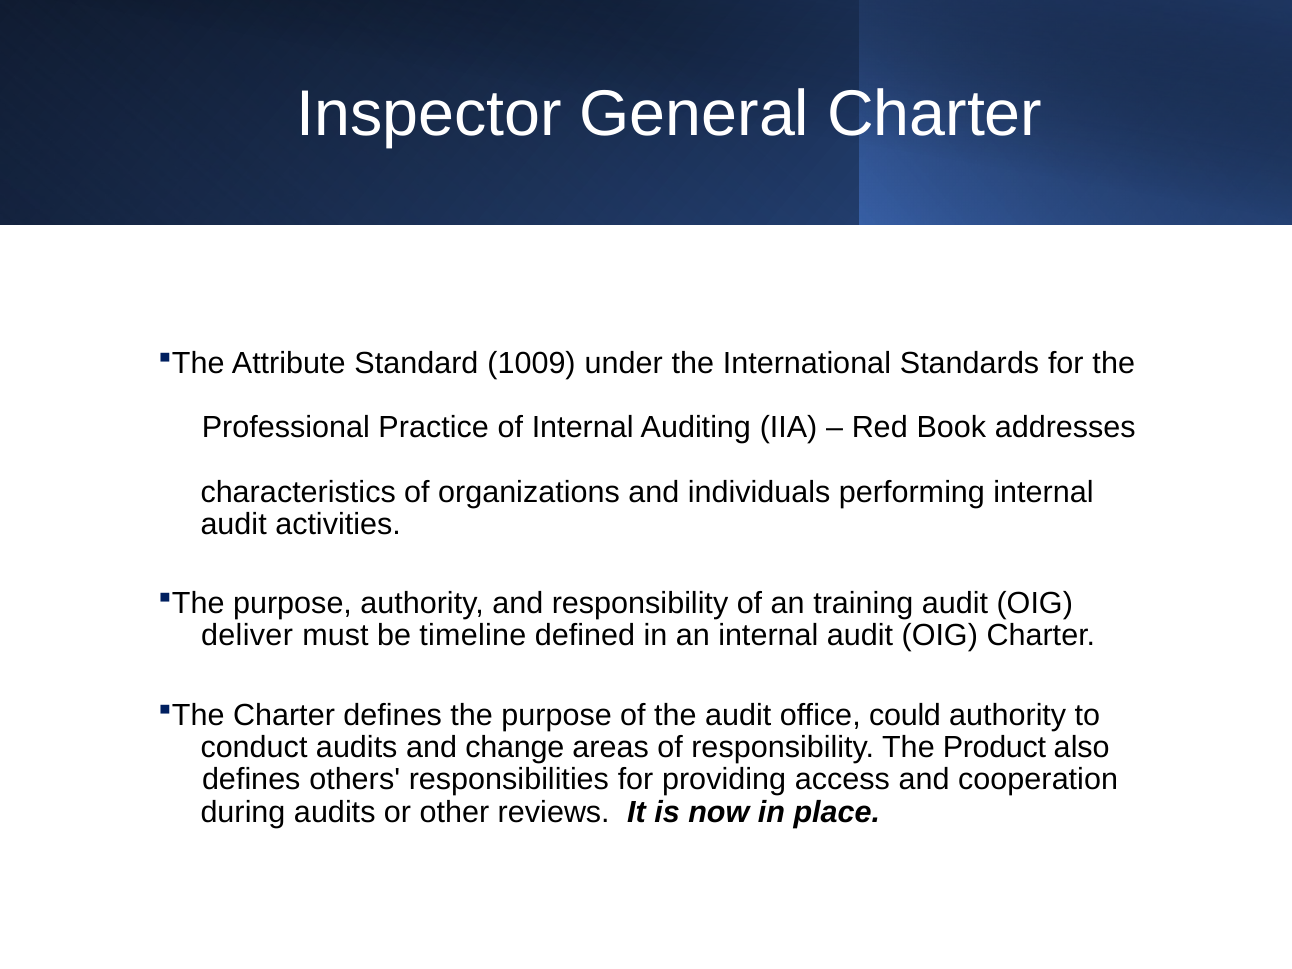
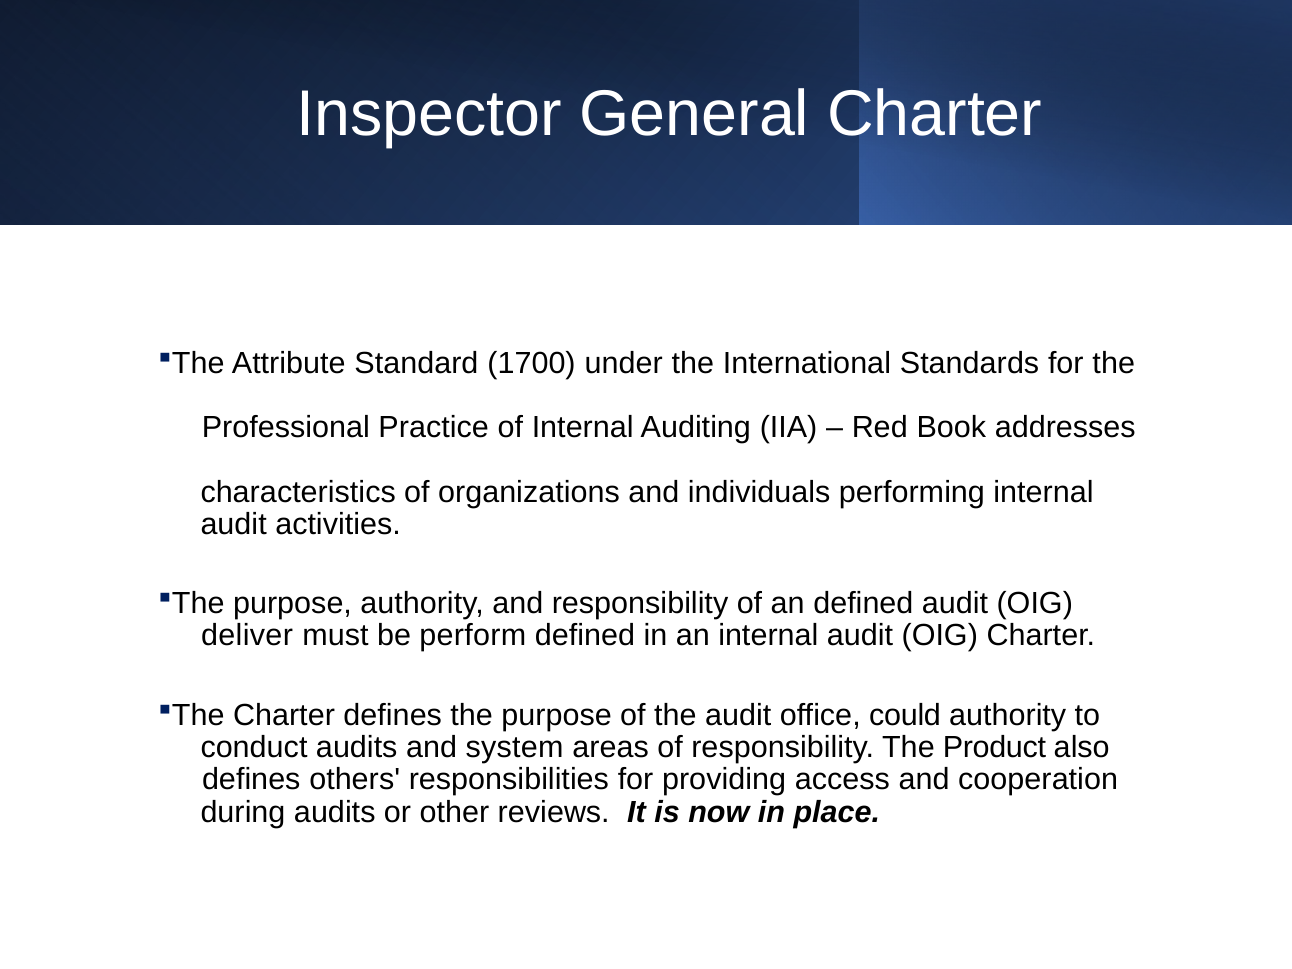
1009: 1009 -> 1700 (532, 363)
an training: training -> defined (863, 604)
timeline: timeline -> perform (473, 636)
change: change -> system (515, 748)
